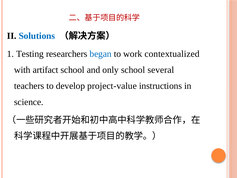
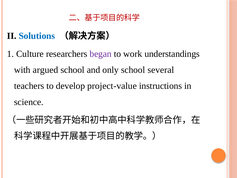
Testing: Testing -> Culture (30, 54)
began colour: blue -> purple (101, 54)
contextualized: contextualized -> understandings (172, 54)
artifact: artifact -> argued (45, 70)
